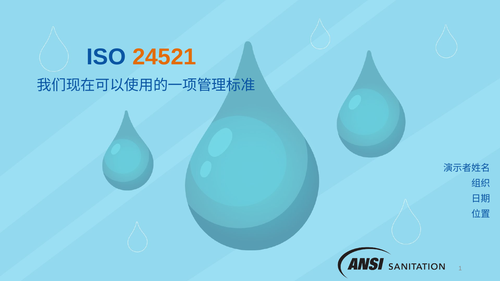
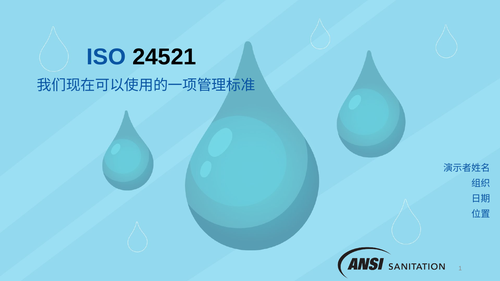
24521 colour: orange -> black (164, 57)
